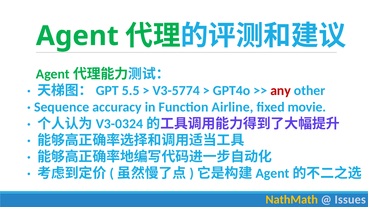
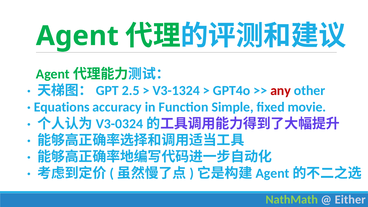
5.5: 5.5 -> 2.5 (131, 91)
V3-5774: V3-5774 -> V3-1324 (176, 91)
Sequence: Sequence -> Equations (62, 107)
Airline: Airline -> Simple (233, 107)
NathMath colour: yellow -> light green (292, 199)
Issues: Issues -> Either (350, 199)
